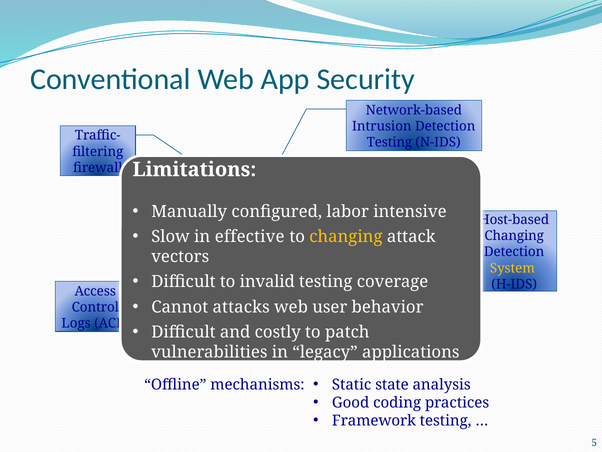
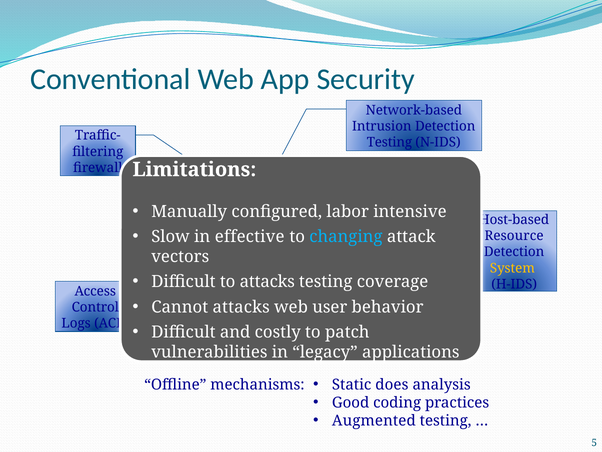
changing colour: yellow -> light blue (346, 236)
Changing: Changing -> Resource (514, 236)
to invalid: invalid -> attacks (267, 282)
state: state -> does (392, 384)
Framework: Framework -> Augmented (374, 420)
